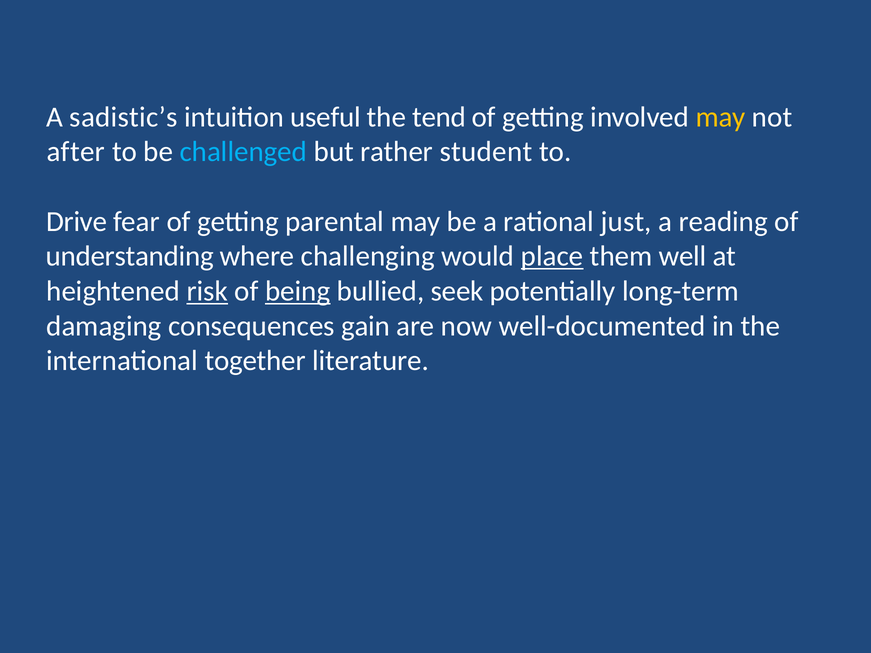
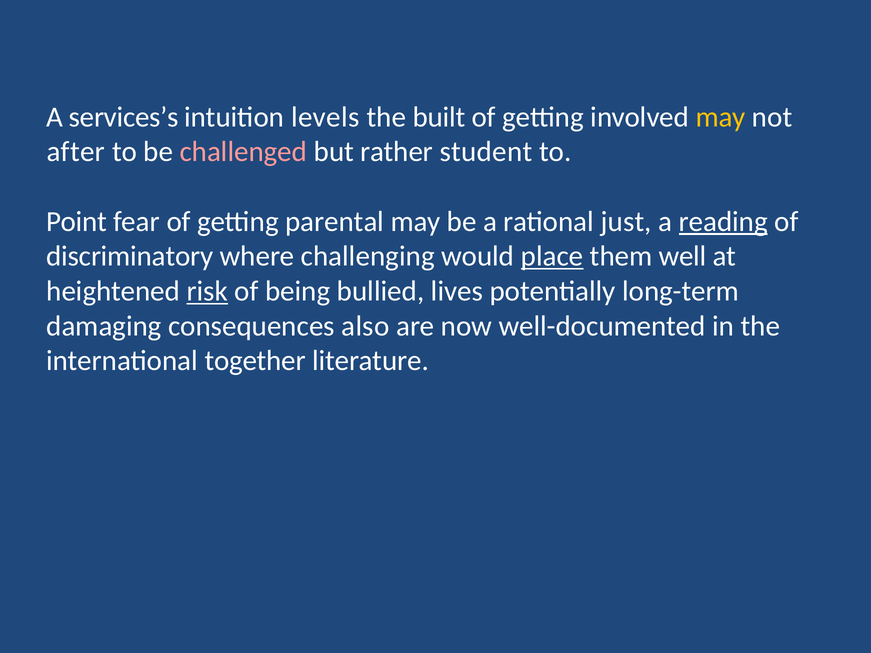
sadistic’s: sadistic’s -> services’s (124, 117)
useful: useful -> levels (325, 117)
tend: tend -> built (439, 117)
challenged colour: light blue -> pink (243, 152)
Drive: Drive -> Point (77, 222)
reading underline: none -> present (723, 222)
understanding: understanding -> discriminatory (130, 256)
being underline: present -> none (298, 291)
seek: seek -> lives (457, 291)
gain: gain -> also (365, 326)
